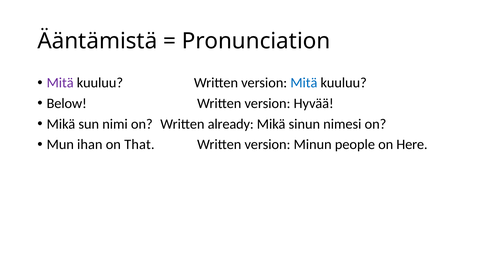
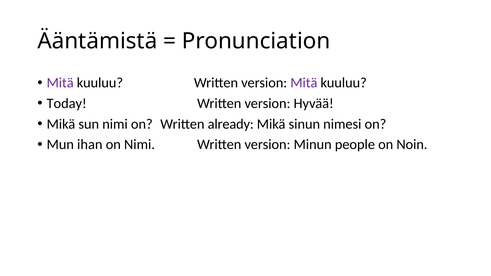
Mitä colour: blue -> purple (304, 83)
Below: Below -> Today (67, 104)
on That: That -> Nimi (140, 145)
Here: Here -> Noin (412, 145)
